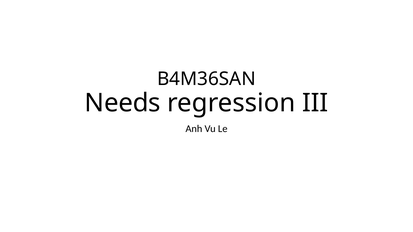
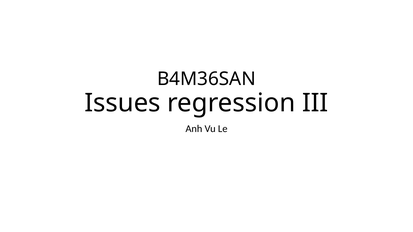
Needs: Needs -> Issues (123, 103)
